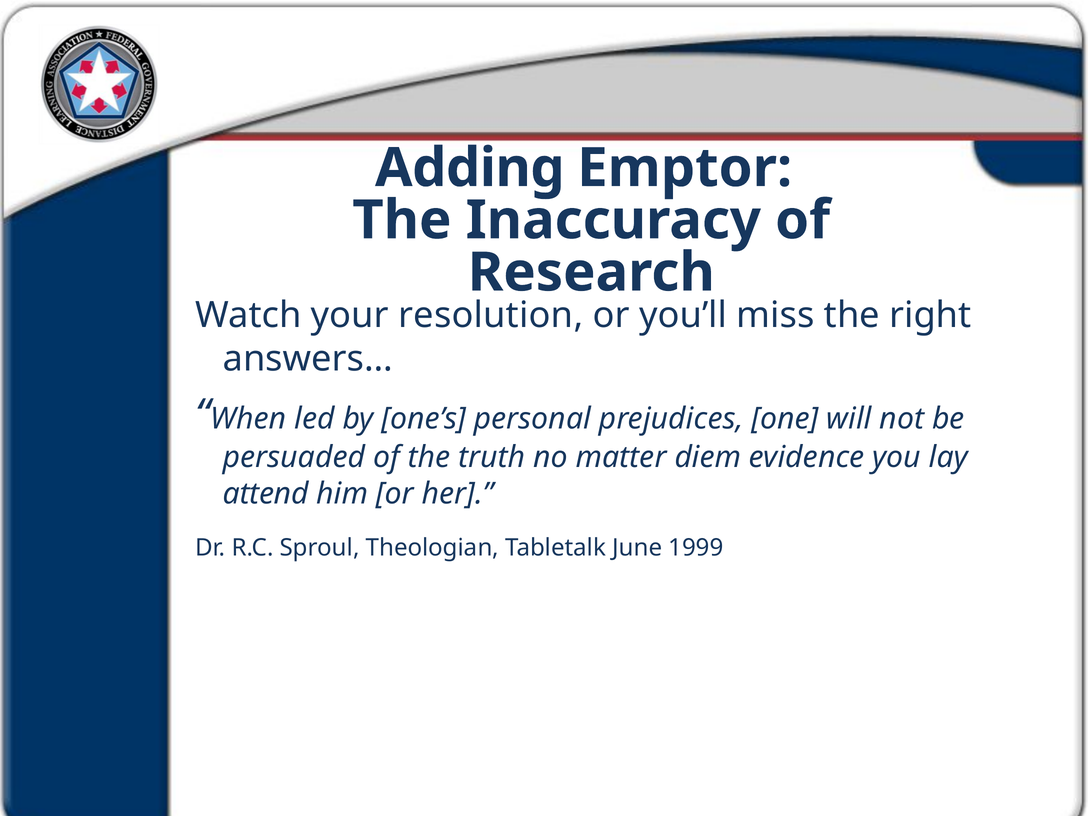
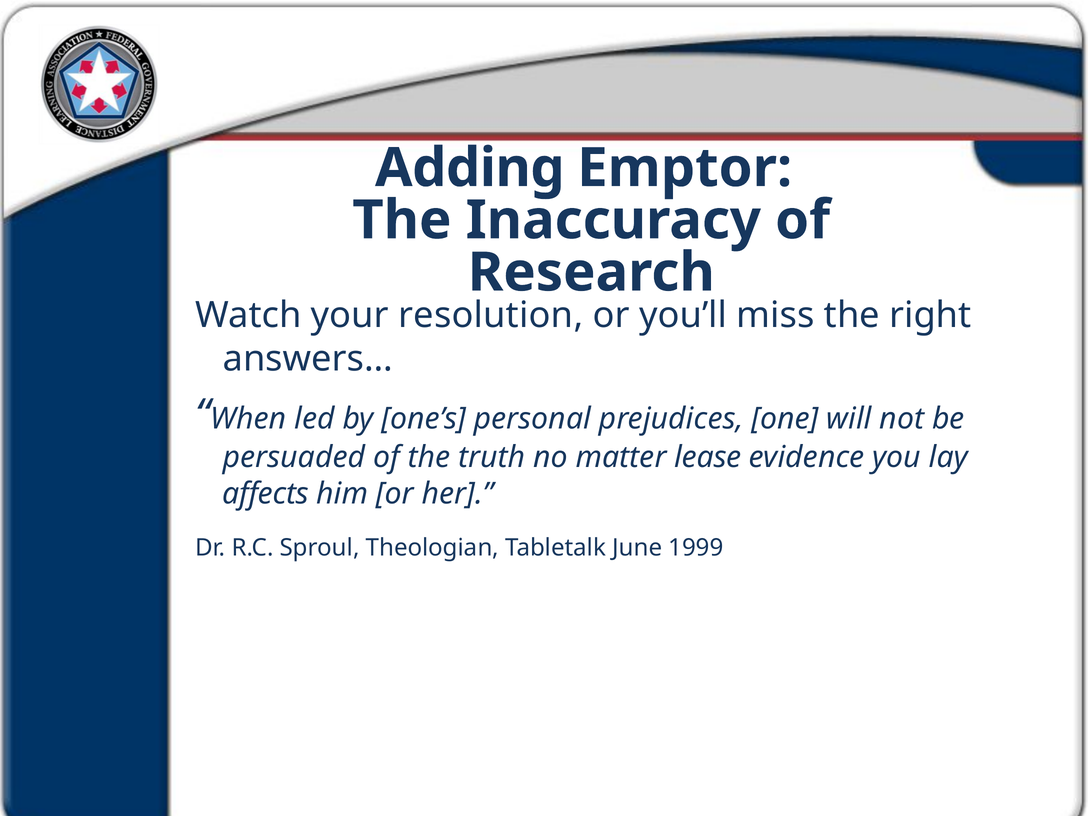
diem: diem -> lease (708, 457)
attend: attend -> affects (266, 494)
